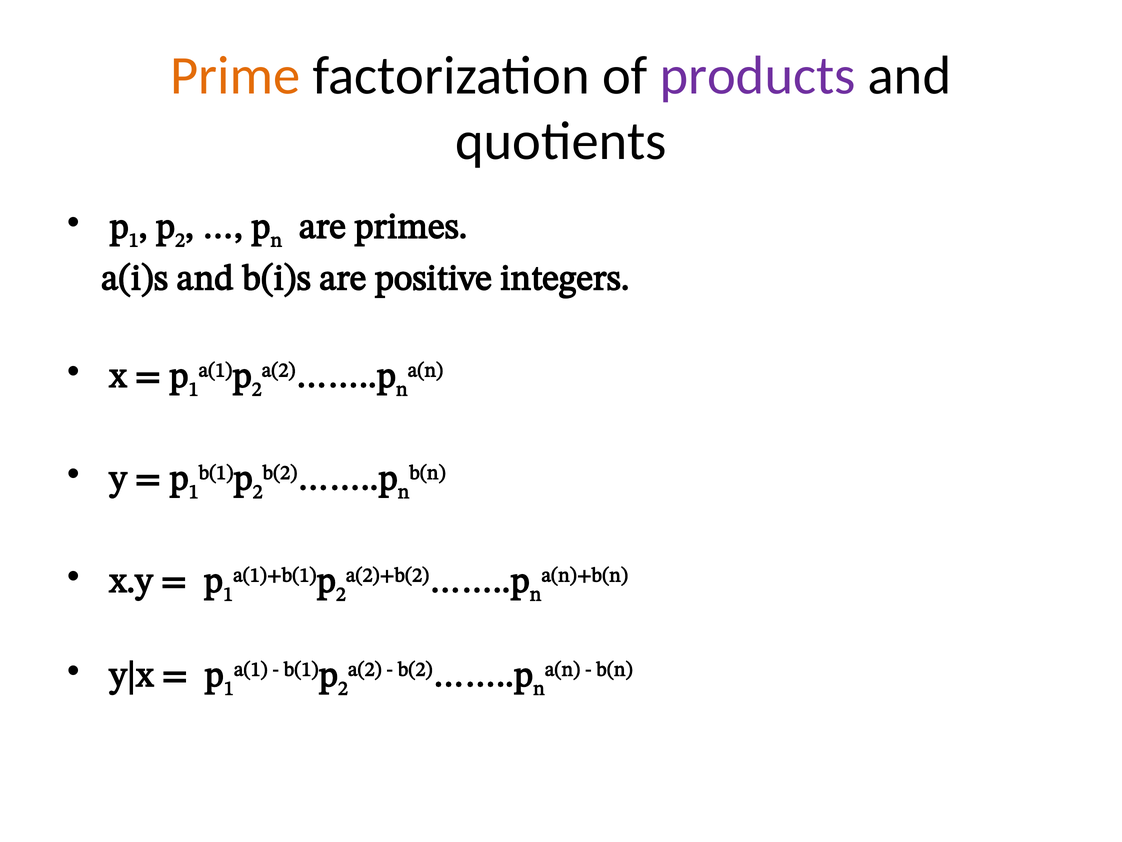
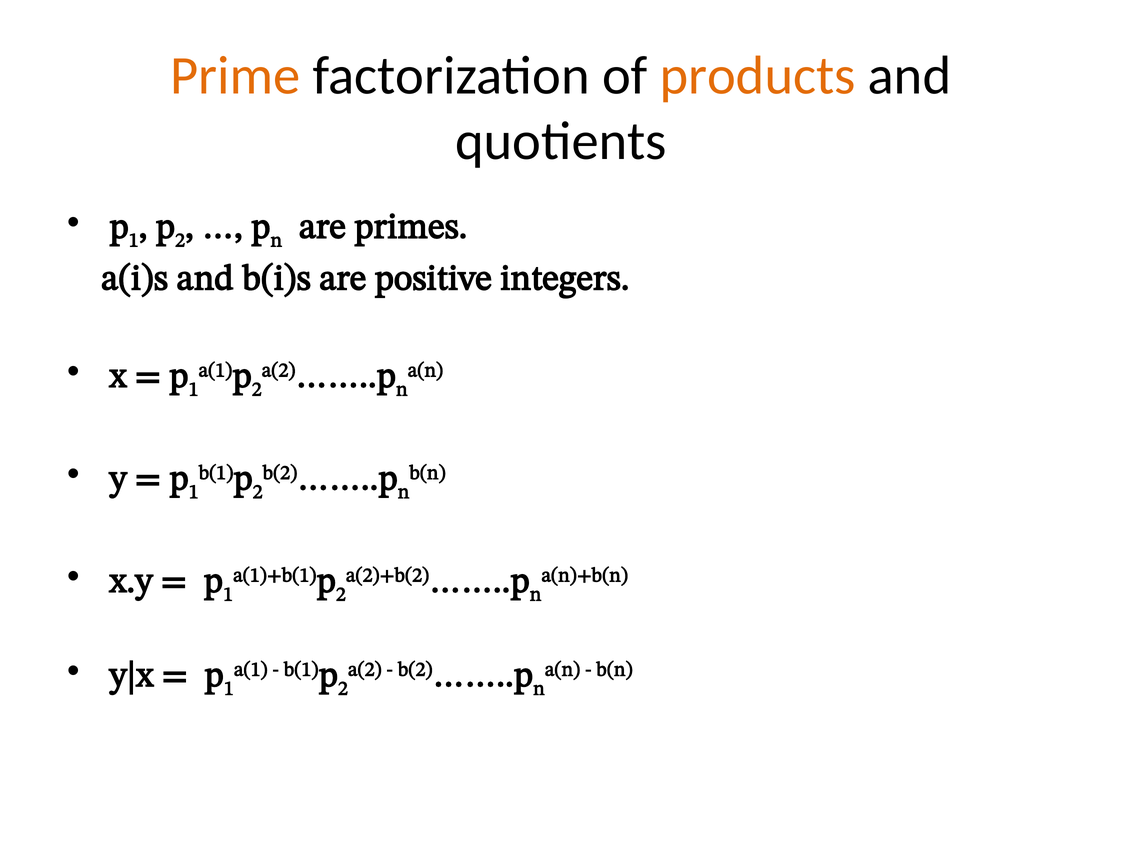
products colour: purple -> orange (758, 76)
